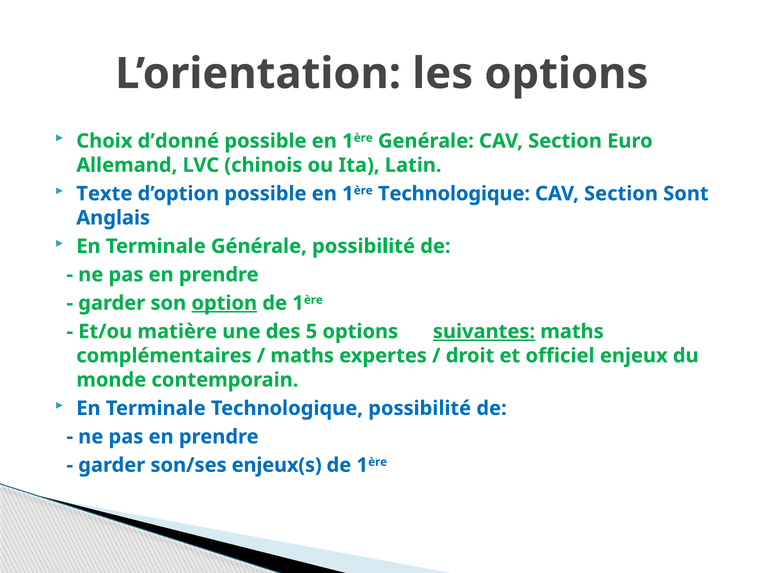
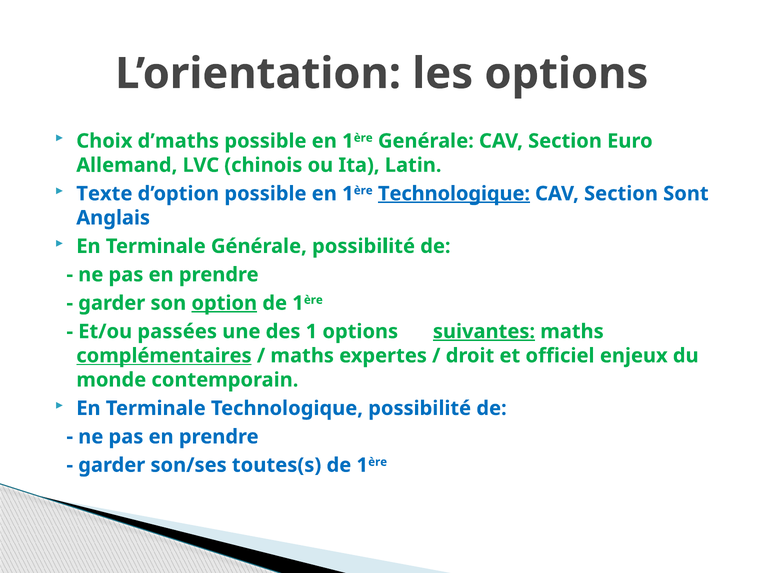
d’donné: d’donné -> d’maths (178, 141)
Technologique underline: none -> present (454, 194)
matière: matière -> passées (177, 332)
5: 5 -> 1 (311, 332)
complémentaires underline: none -> present (164, 356)
enjeux(s: enjeux(s -> toutes(s (277, 465)
